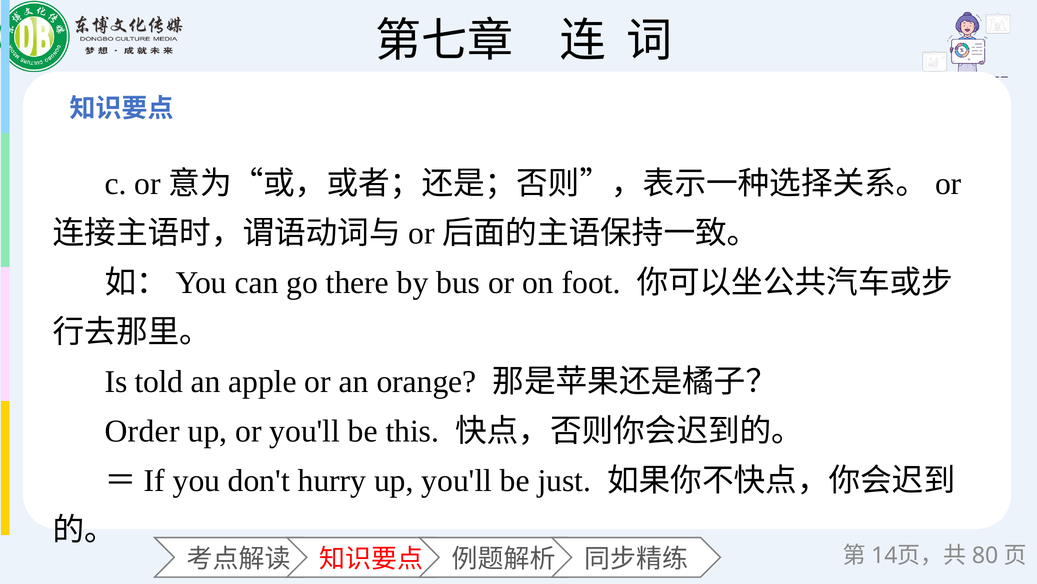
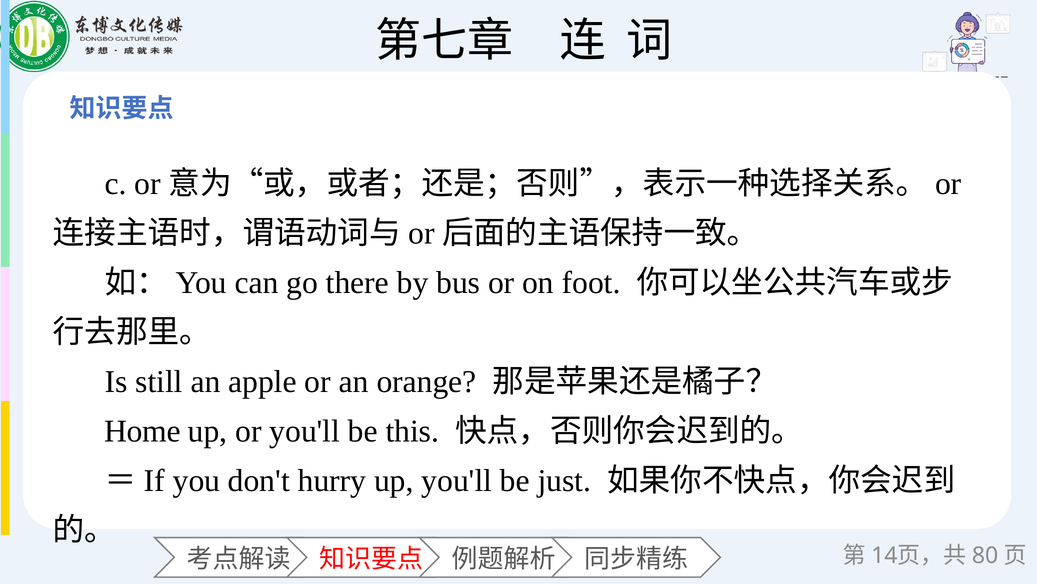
told: told -> still (159, 381)
Order: Order -> Home (143, 431)
